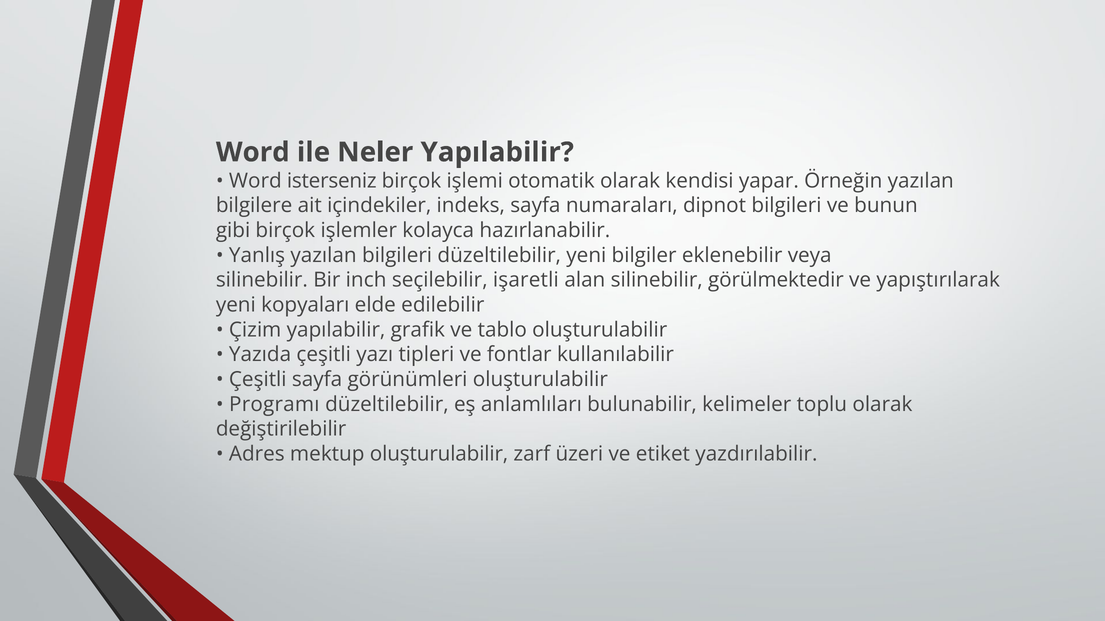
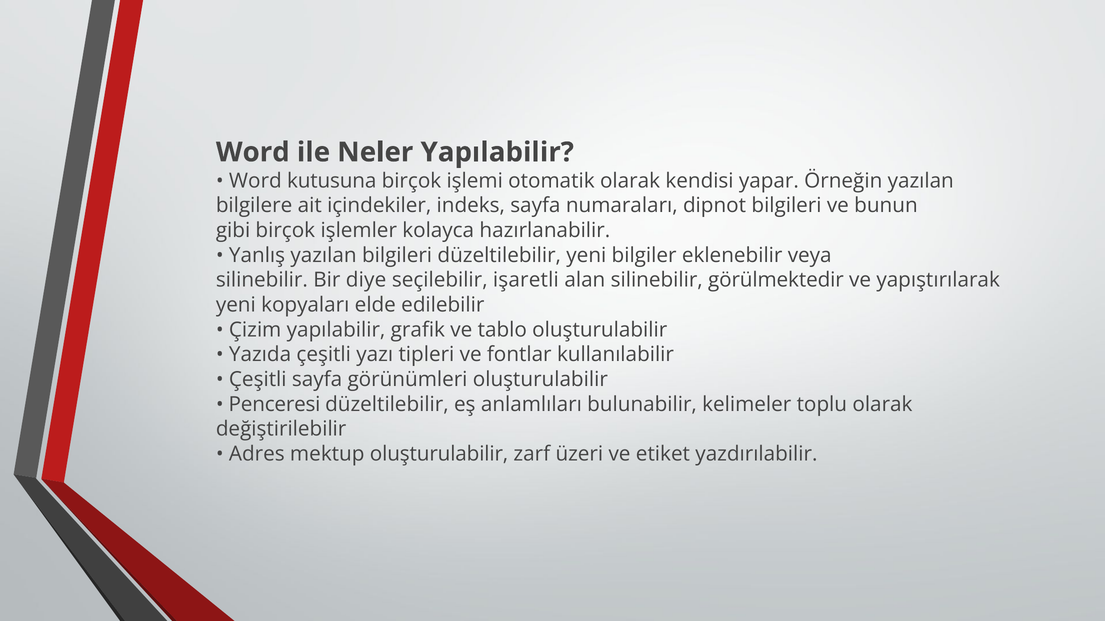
isterseniz: isterseniz -> kutusuna (332, 181)
inch: inch -> diye (366, 280)
Programı: Programı -> Penceresi (275, 405)
